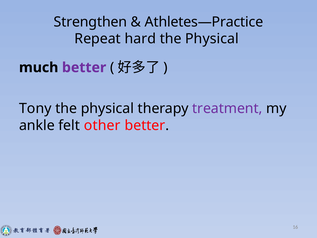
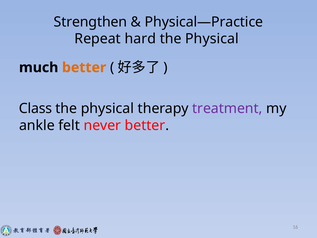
Athletes—Practice: Athletes—Practice -> Physical—Practice (204, 22)
better colour: purple -> orange (84, 67)
Tony: Tony -> Class (35, 108)
other: other -> never (102, 125)
